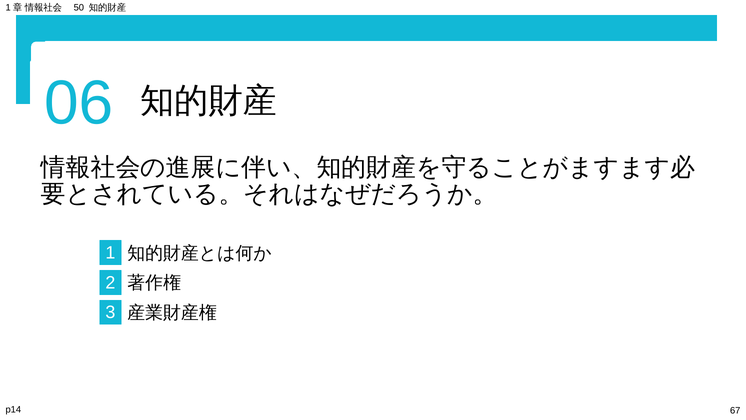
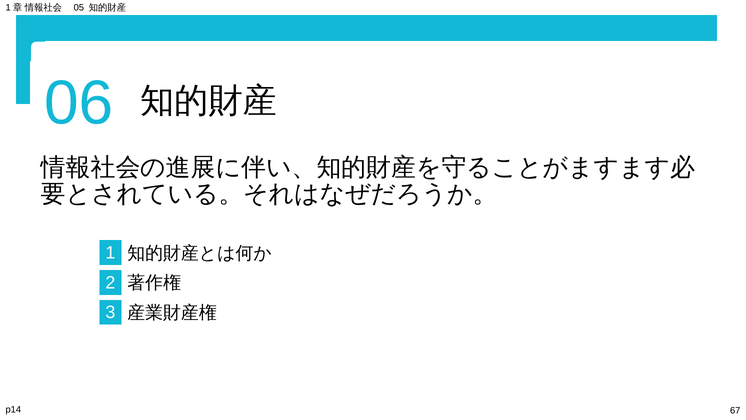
50: 50 -> 05 (79, 8)
